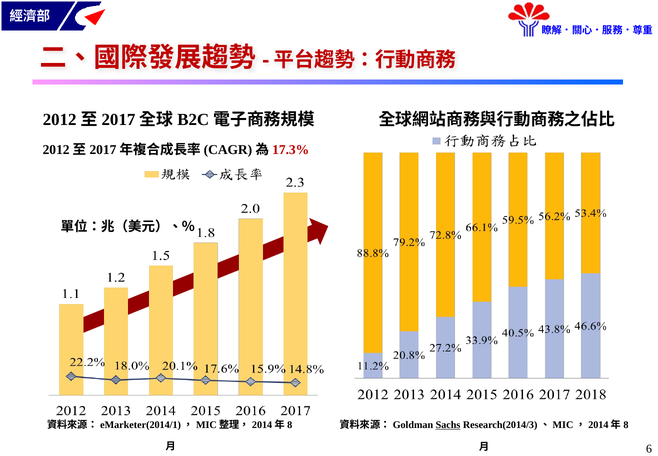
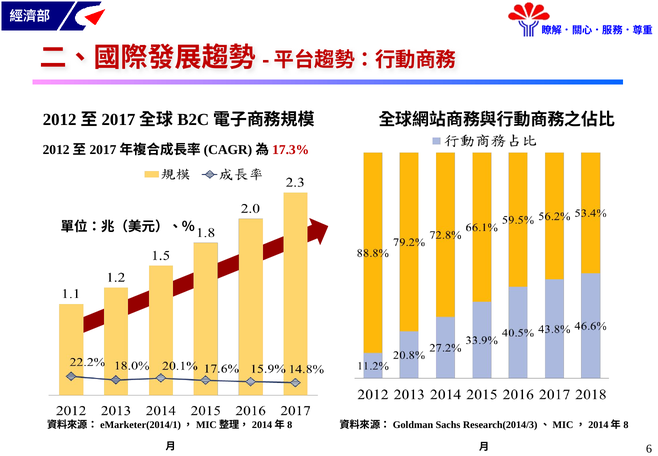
Sachs underline: present -> none (448, 424)
